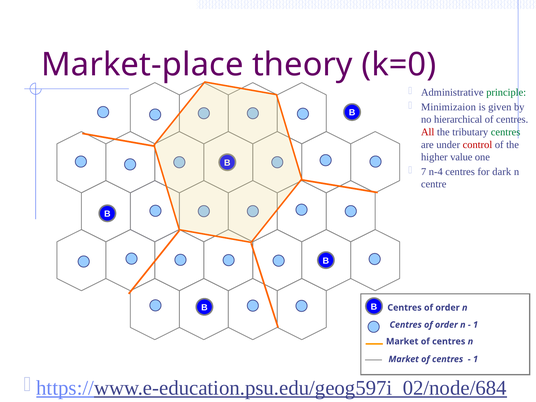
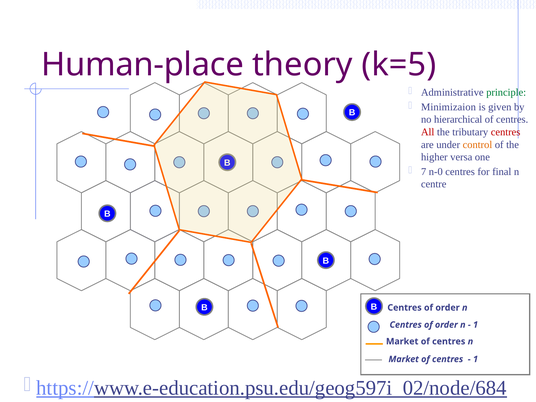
Market-place: Market-place -> Human-place (142, 65)
k=0: k=0 -> k=5 (399, 65)
centres colour: green -> red (506, 132)
control colour: red -> orange (477, 145)
value: value -> versa (461, 157)
n-4: n-4 -> n-0 (436, 172)
dark: dark -> final (502, 172)
